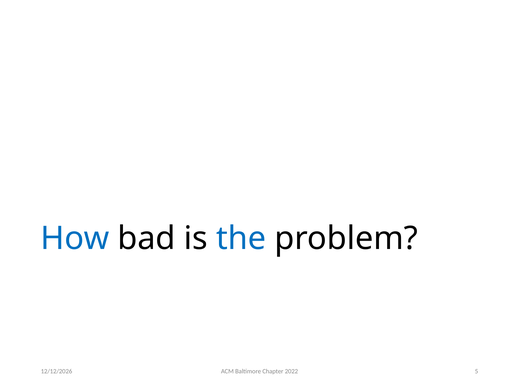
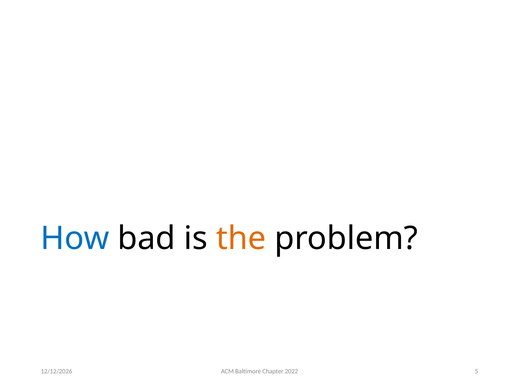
the colour: blue -> orange (241, 239)
